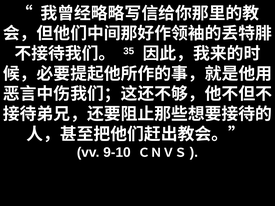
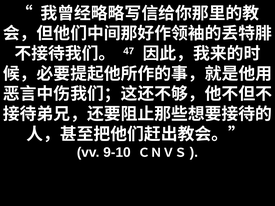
35: 35 -> 47 (129, 51)
